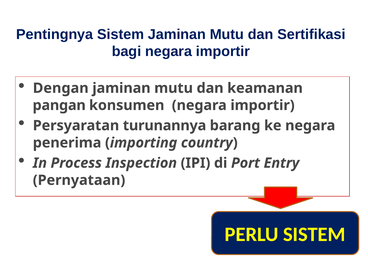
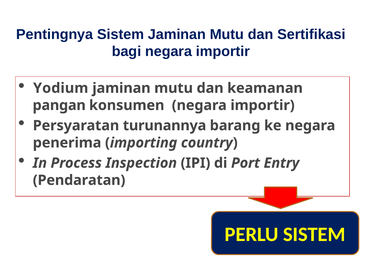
Dengan: Dengan -> Yodium (61, 88)
Pernyataan: Pernyataan -> Pendaratan (79, 180)
